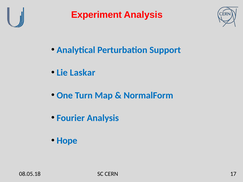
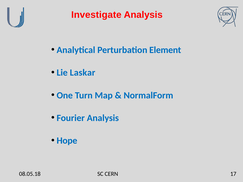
Experiment: Experiment -> Investigate (96, 15)
Support: Support -> Element (165, 50)
